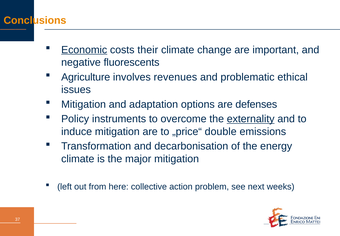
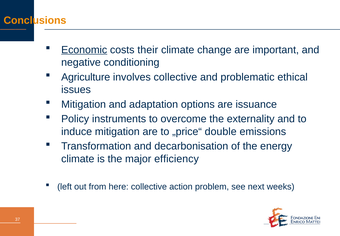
fluorescents: fluorescents -> conditioning (132, 62)
involves revenues: revenues -> collective (175, 77)
defenses: defenses -> issuance (256, 104)
externality underline: present -> none (251, 119)
major mitigation: mitigation -> efficiency (177, 158)
